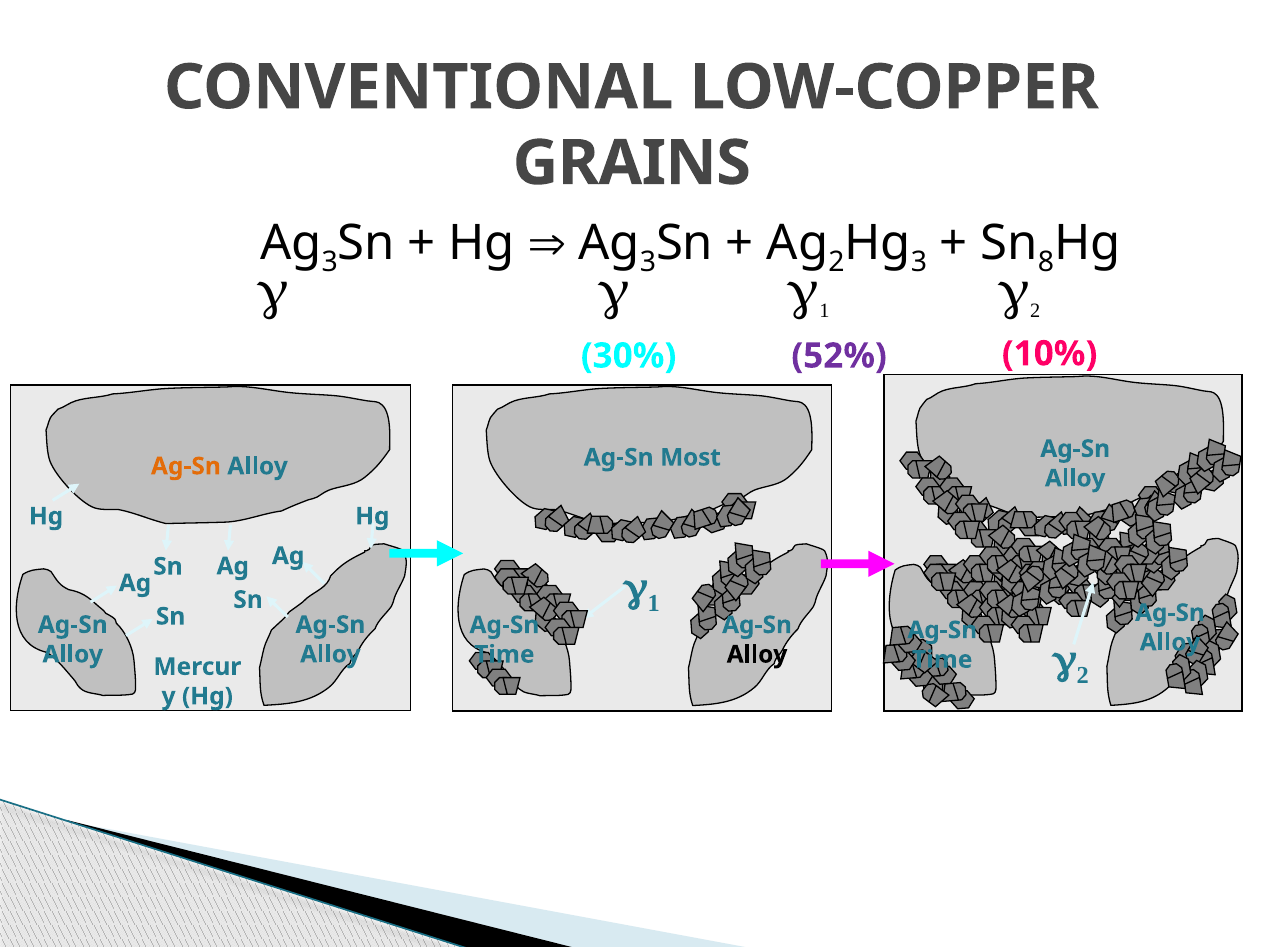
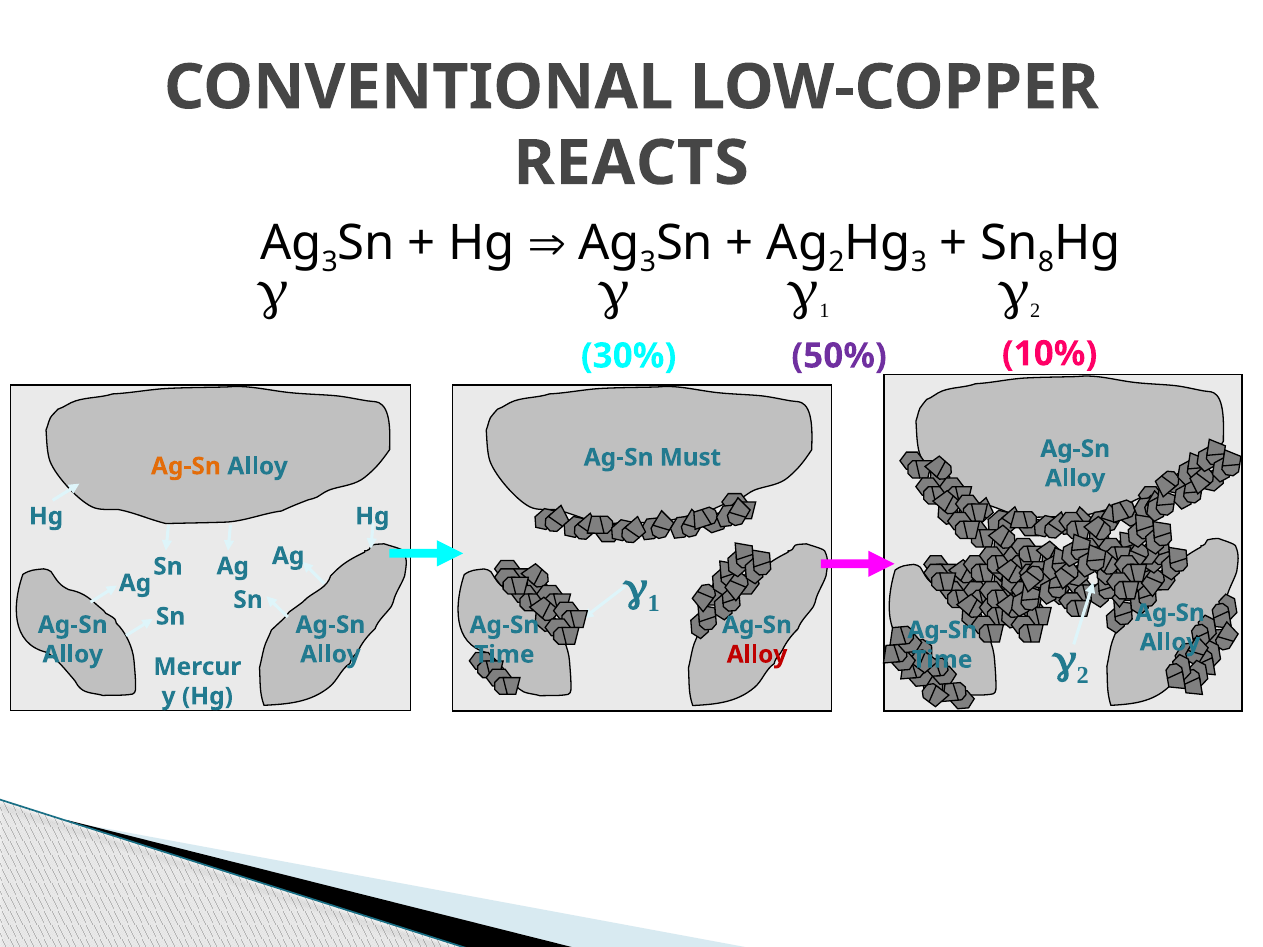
GRAINS: GRAINS -> REACTS (631, 163)
52%: 52% -> 50% (839, 356)
Most: Most -> Must (690, 458)
Alloy colour: black -> red (757, 655)
